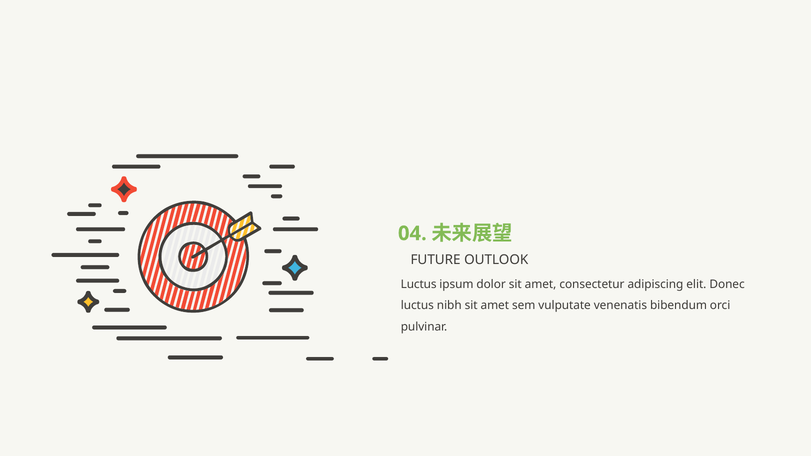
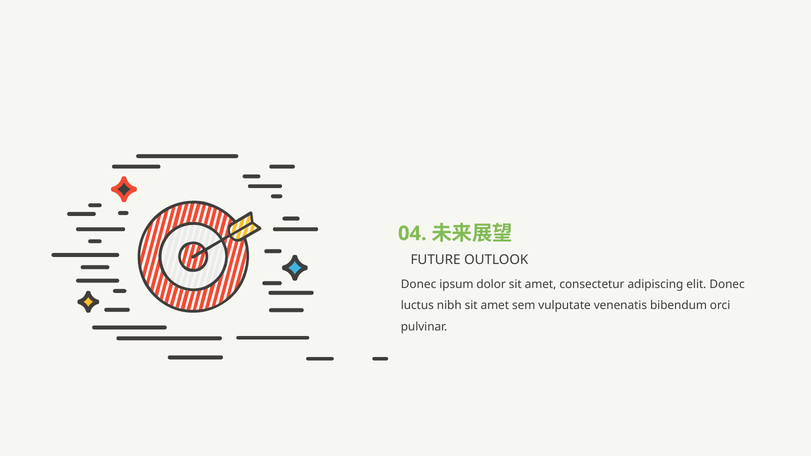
Luctus: Luctus -> Donec (419, 284)
